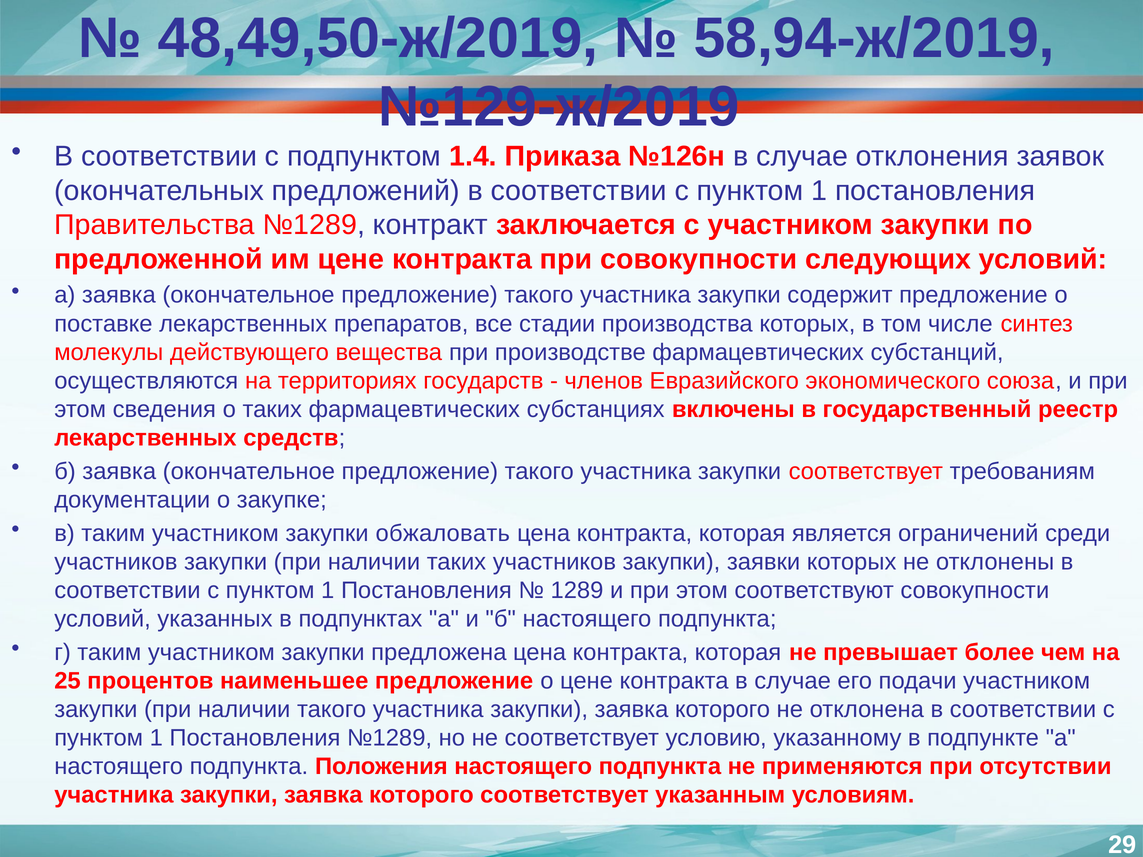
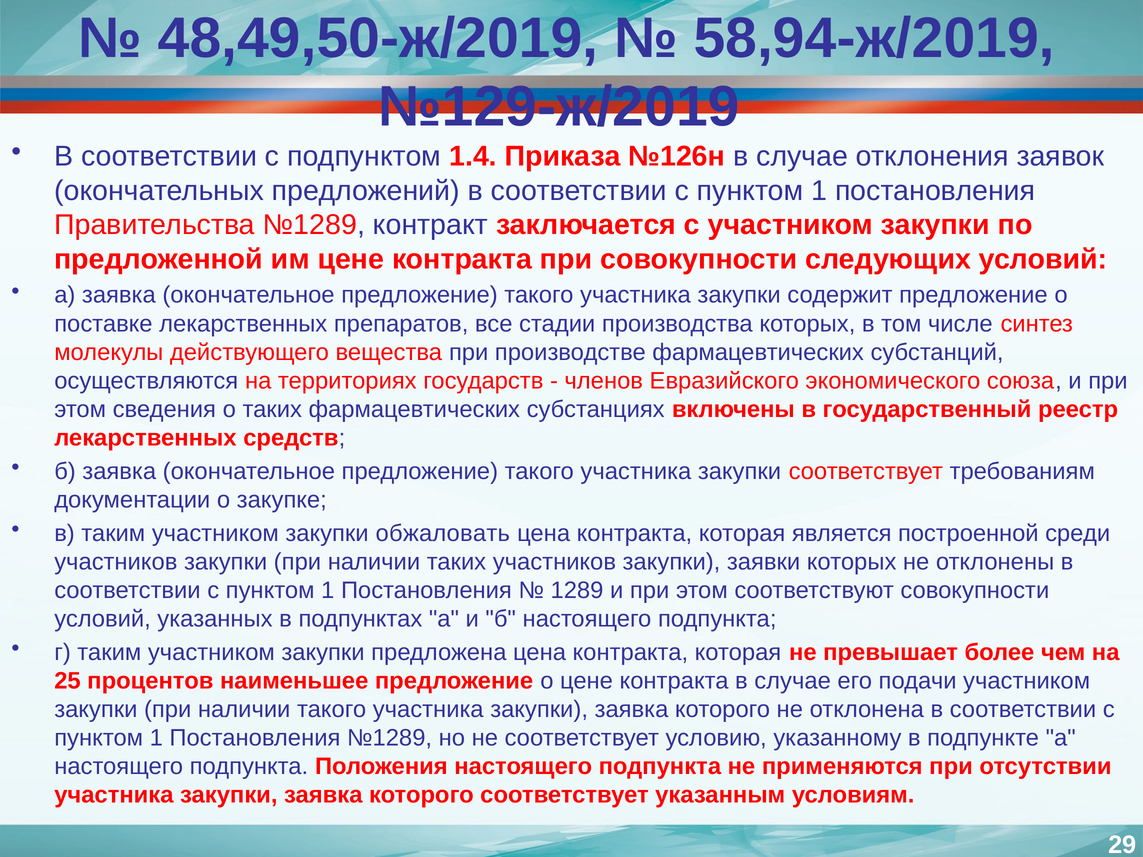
ограничений: ограничений -> построенной (968, 533)
